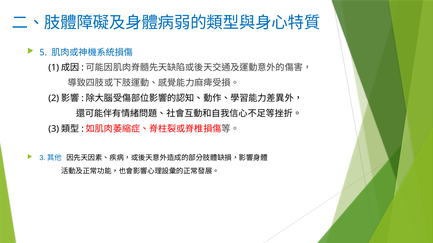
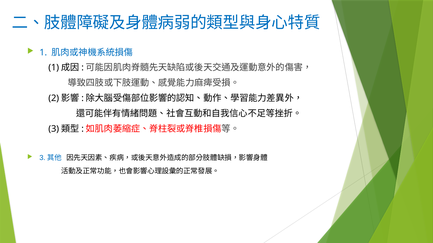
5: 5 -> 1 (43, 52)
